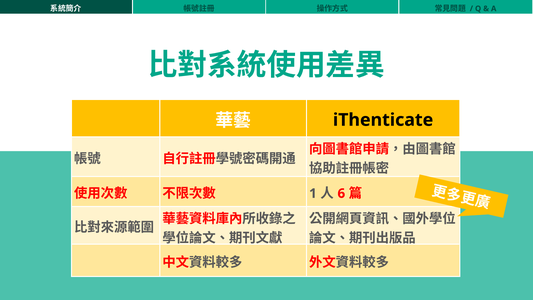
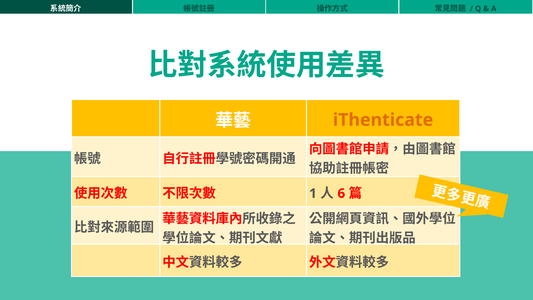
iThenticate colour: black -> orange (383, 120)
